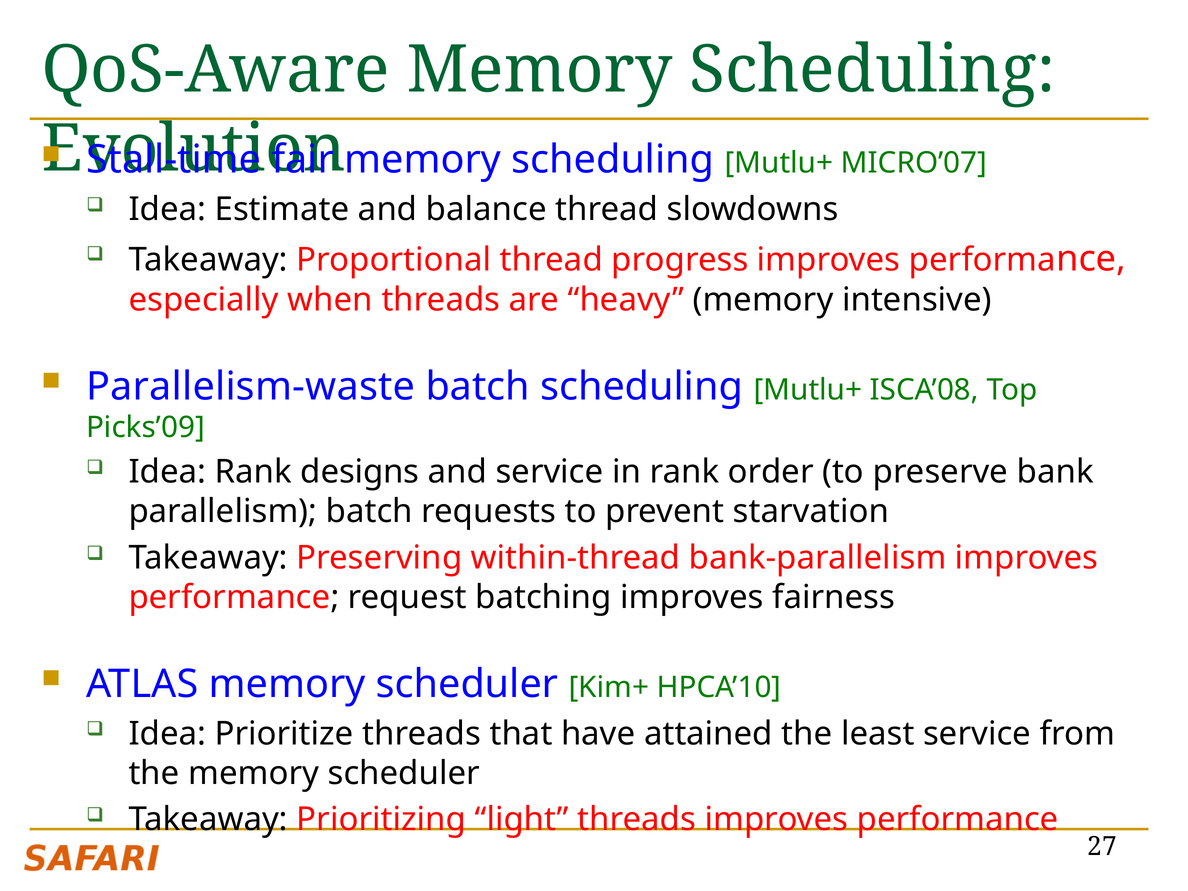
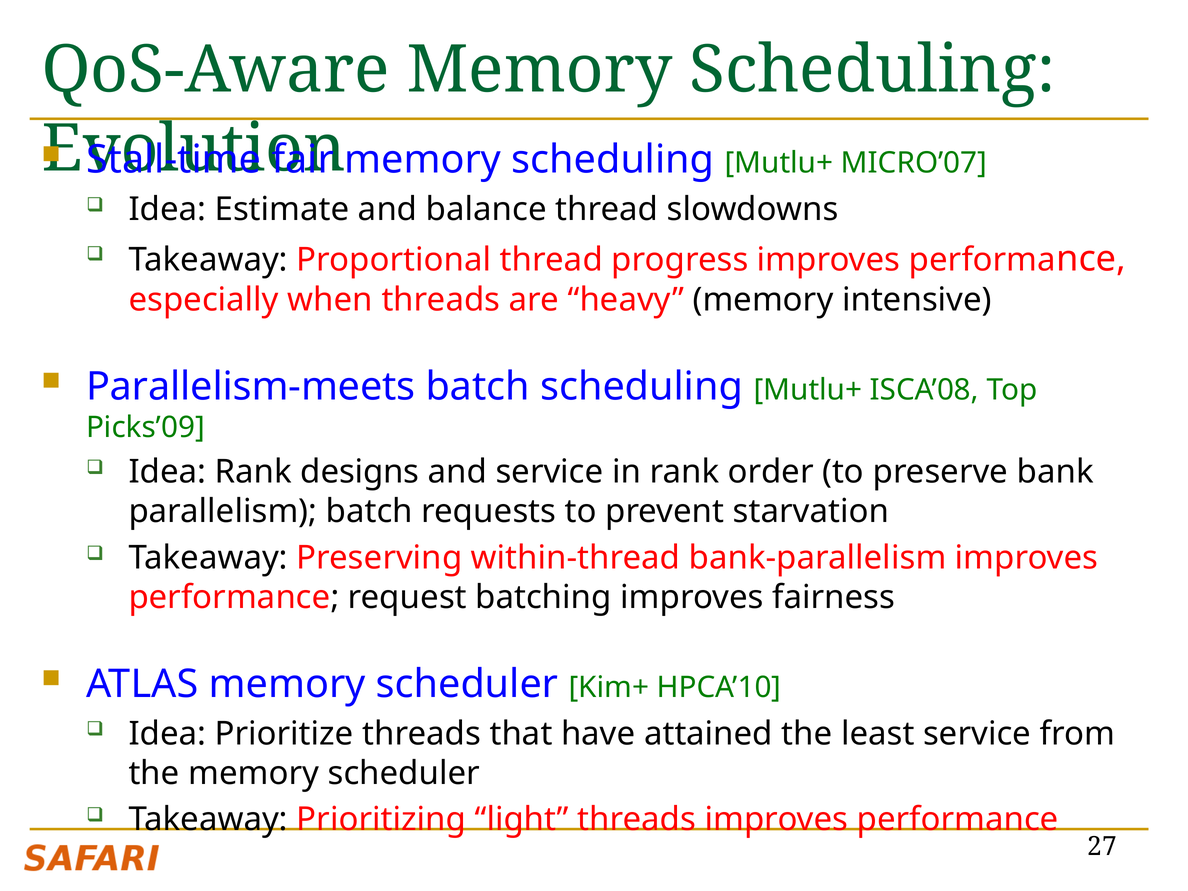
Parallelism-waste: Parallelism-waste -> Parallelism-meets (251, 387)
